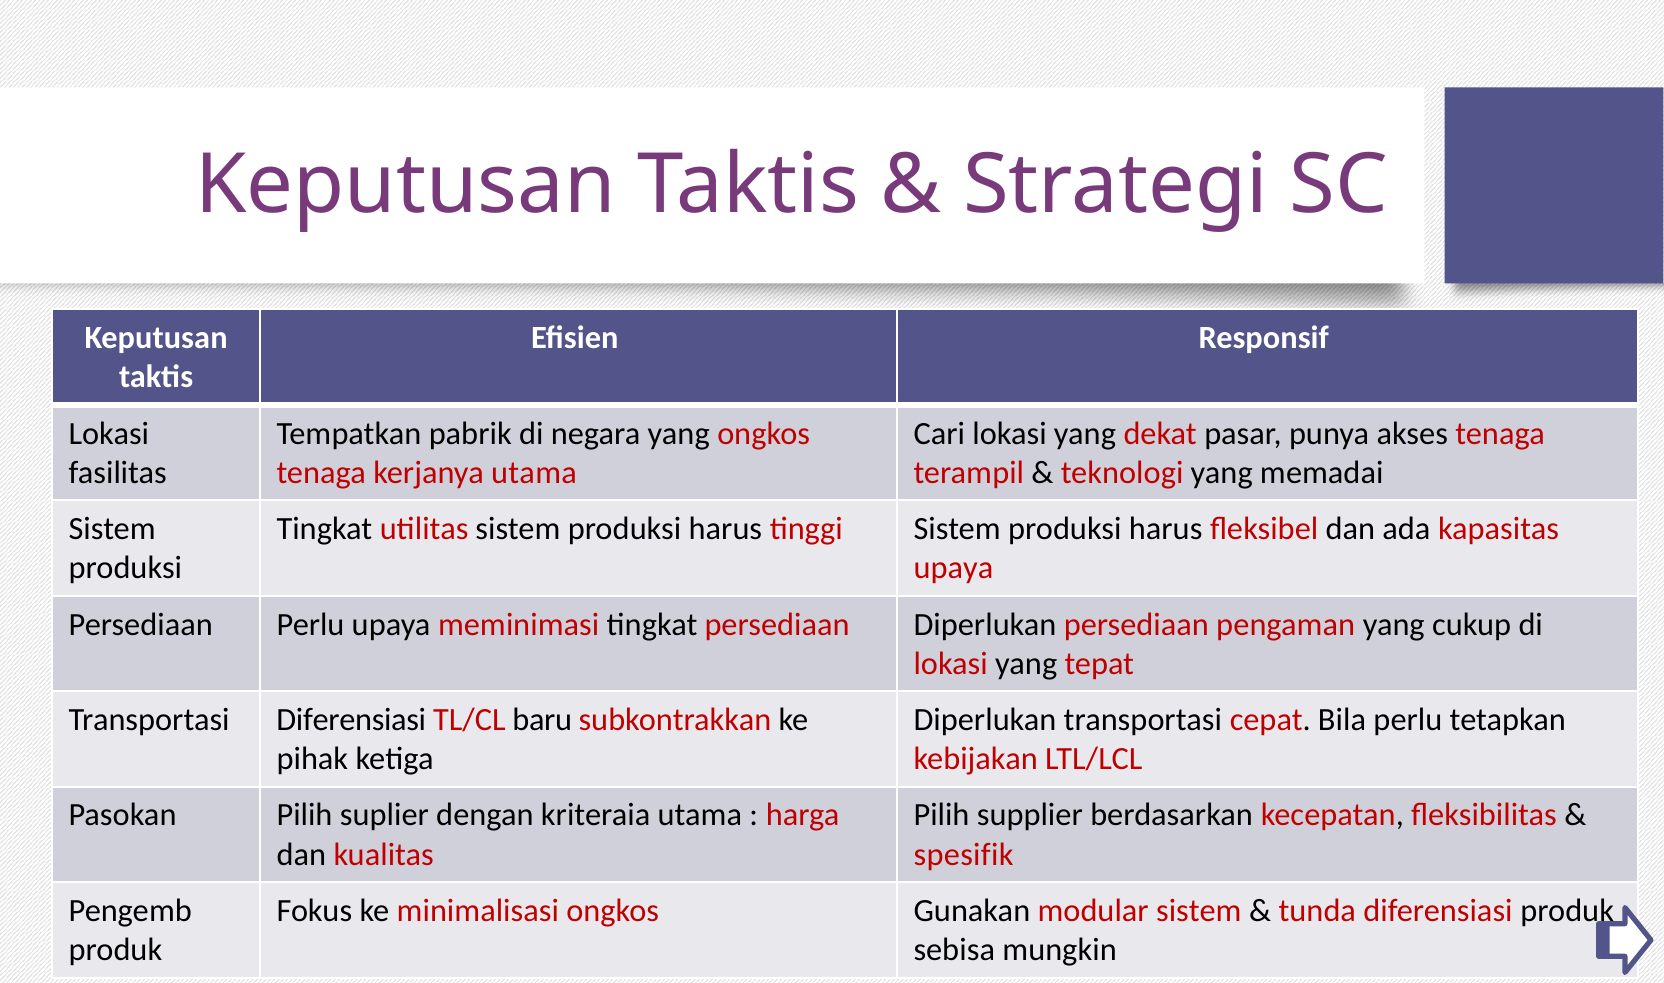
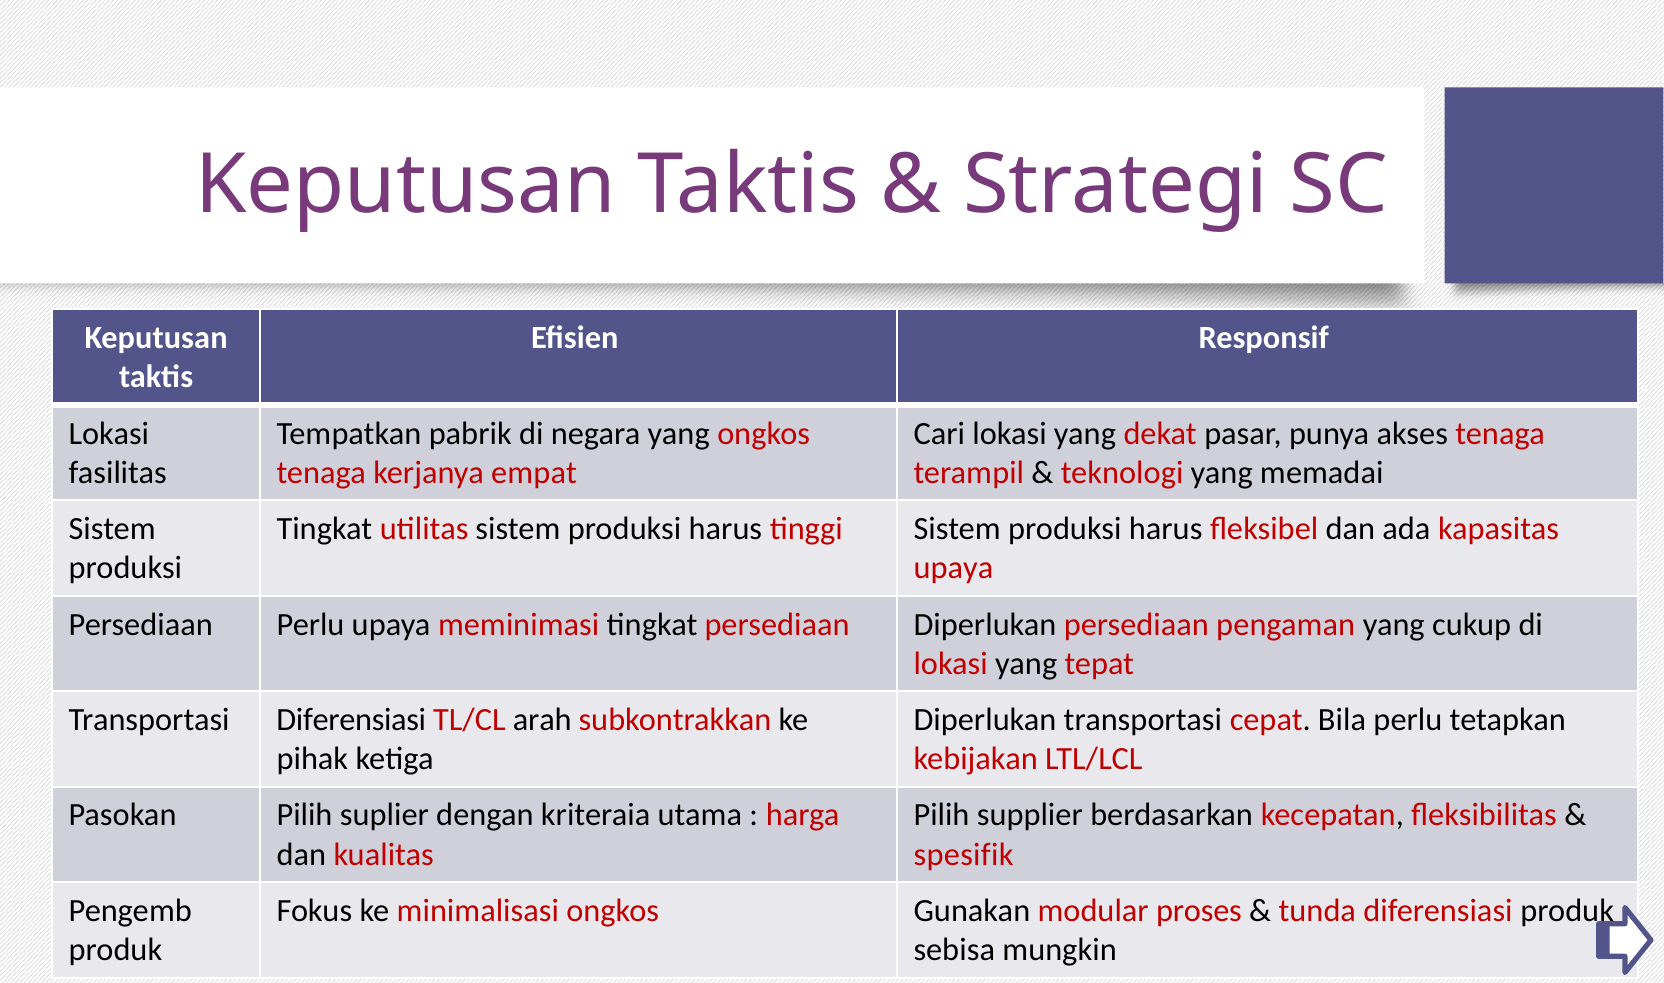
kerjanya utama: utama -> empat (534, 473)
baru: baru -> arah (542, 720)
modular sistem: sistem -> proses (1199, 911)
